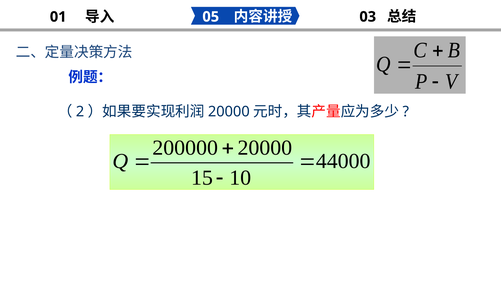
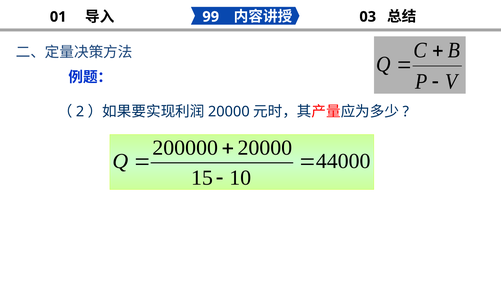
05: 05 -> 99 (211, 17)
